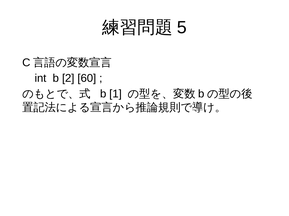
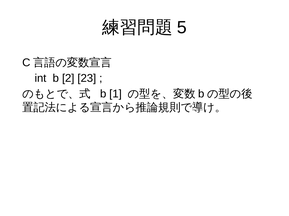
60: 60 -> 23 (87, 78)
